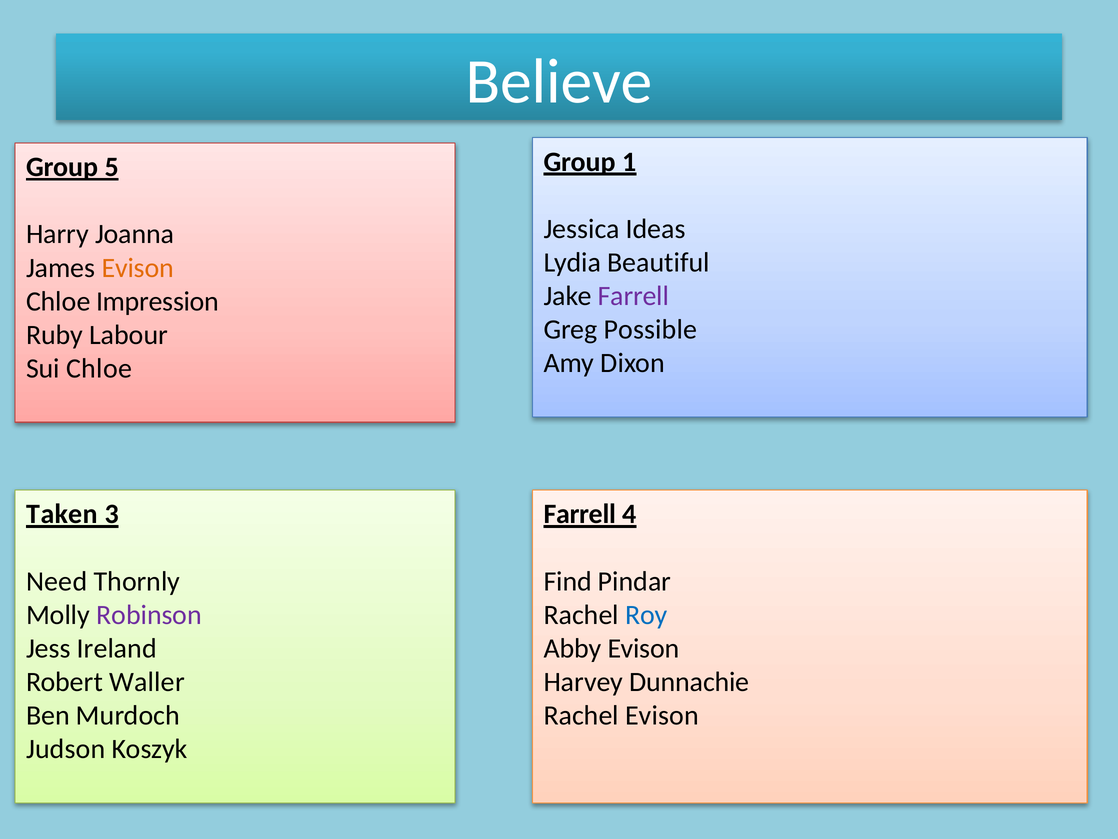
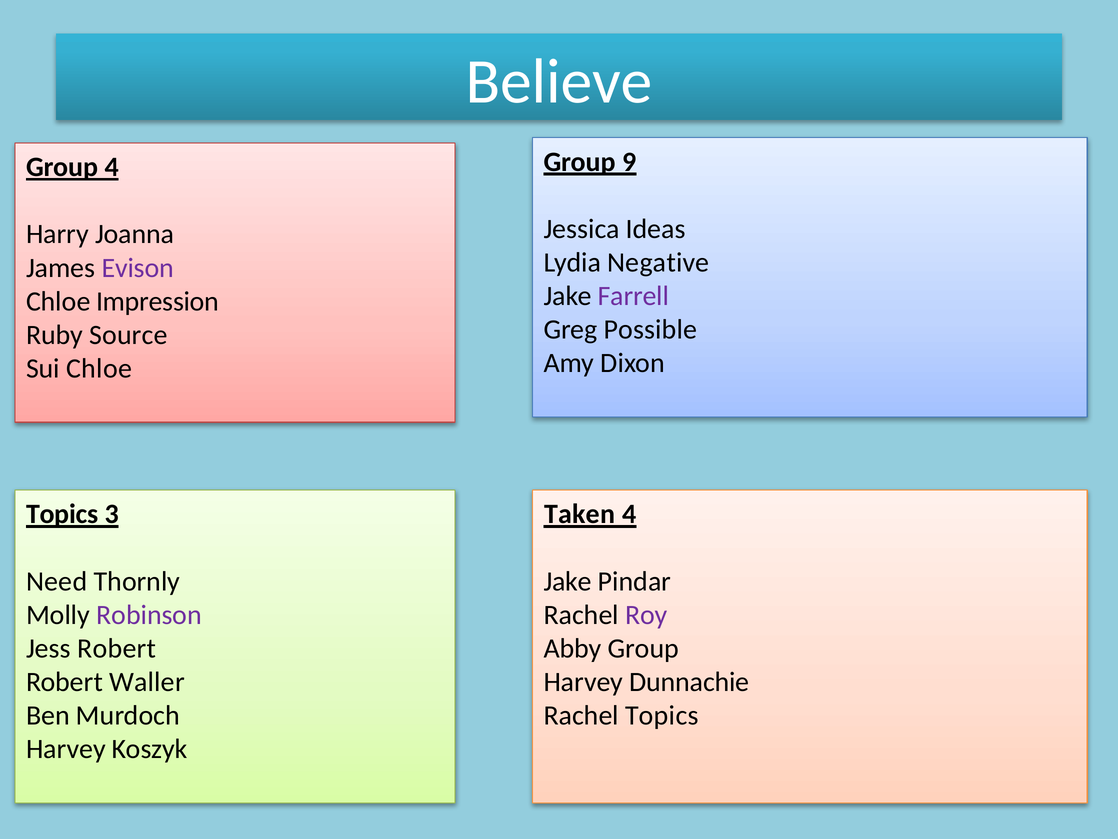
1: 1 -> 9 (629, 162)
Group 5: 5 -> 4 (112, 167)
Beautiful: Beautiful -> Negative (658, 262)
Evison colour: orange -> purple (138, 268)
Labour: Labour -> Source (128, 335)
Taken: Taken -> Topics (62, 514)
Farrell: Farrell -> Taken (580, 514)
Find: Find -> Jake (568, 581)
Roy colour: blue -> purple (646, 614)
Jess Ireland: Ireland -> Robert (117, 648)
Abby Evison: Evison -> Group (643, 648)
Rachel Evison: Evison -> Topics (662, 715)
Judson: Judson -> Harvey (66, 749)
